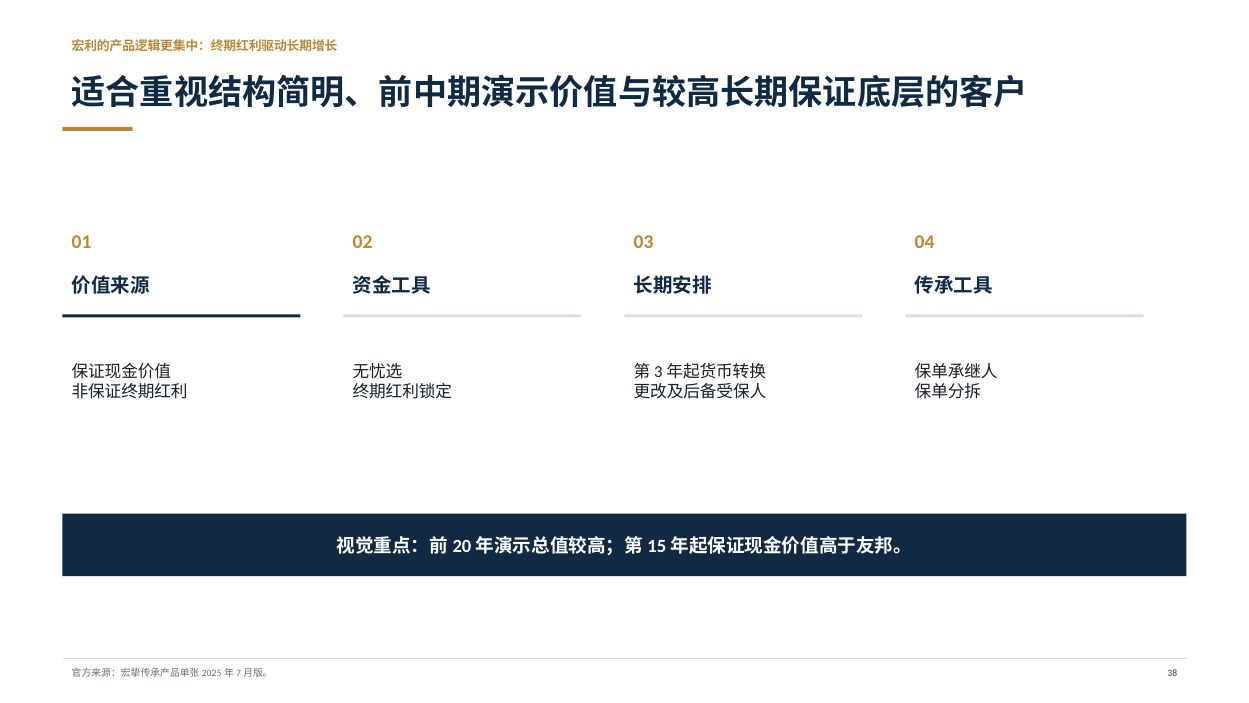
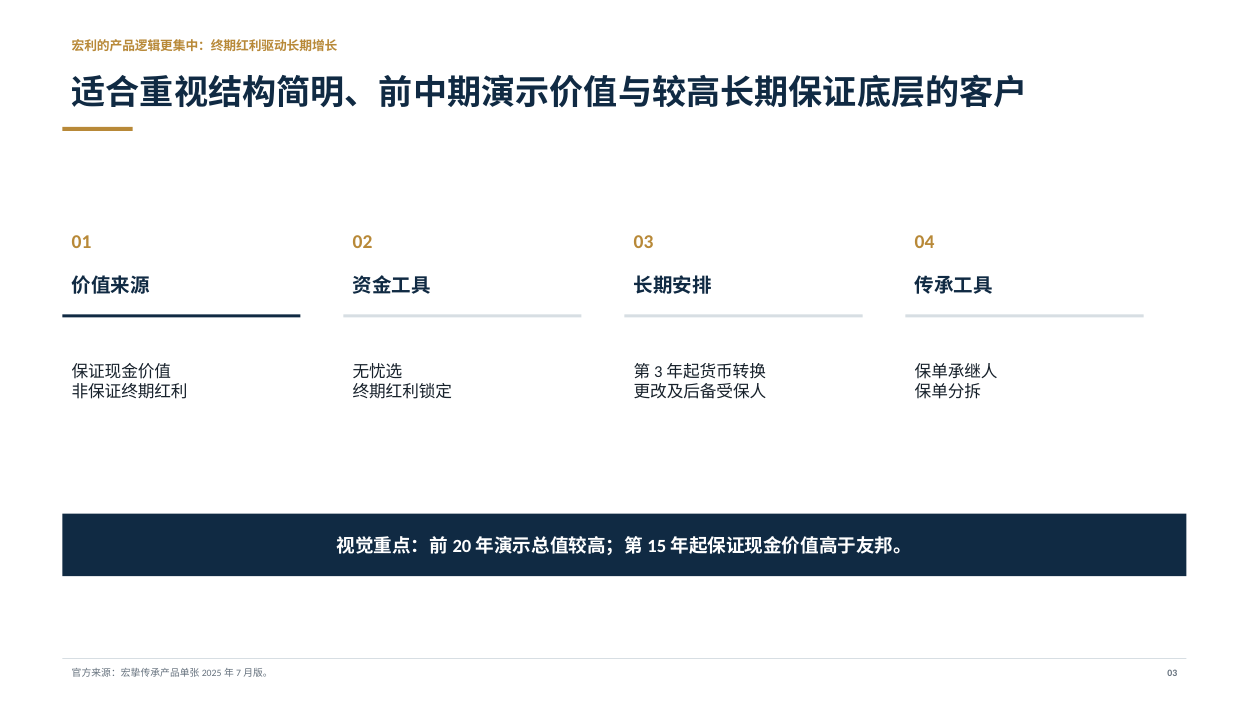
38: 38 -> 03 (1172, 673)
